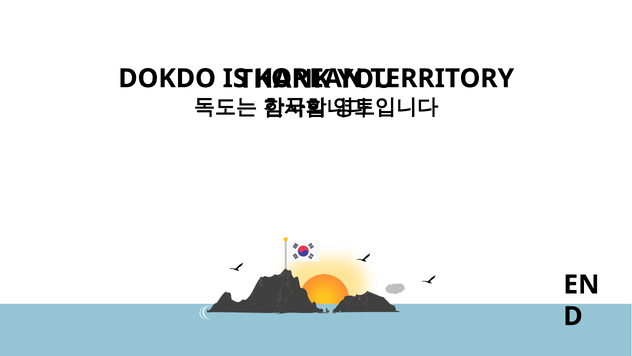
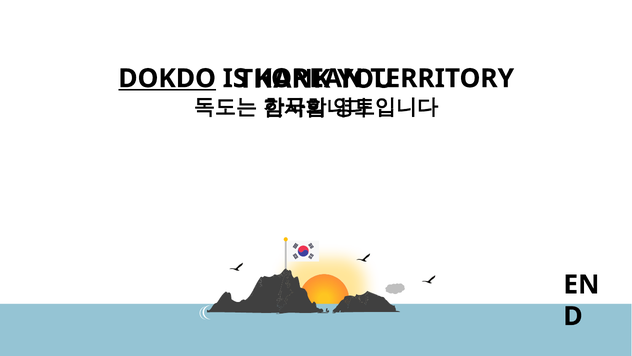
DOKDO underline: none -> present (167, 78)
